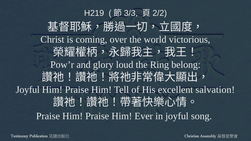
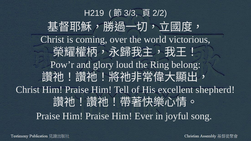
Joyful: Joyful -> Christ (28, 90)
salvation: salvation -> shepherd (215, 90)
